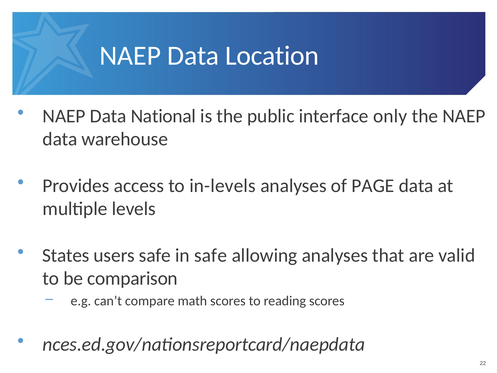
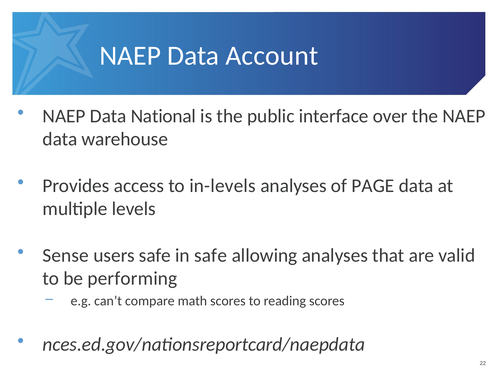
Location: Location -> Account (272, 56)
only: only -> over (390, 116)
States: States -> Sense (66, 255)
comparison: comparison -> performing (132, 278)
